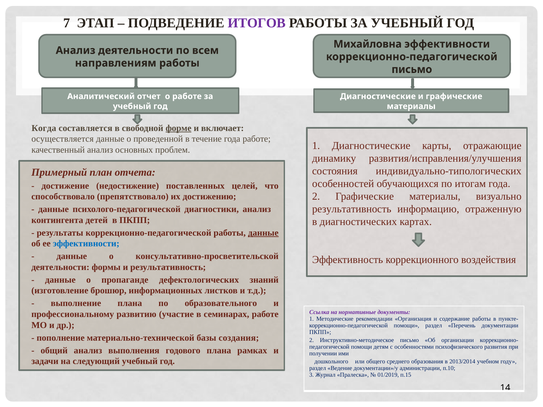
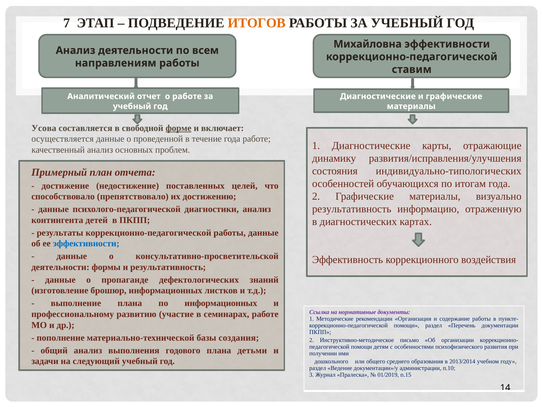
ИТОГОВ colour: purple -> orange (257, 23)
письмо: письмо -> ставим (412, 69)
Когда: Когда -> Усова (44, 128)
данные underline: present -> none (263, 233)
по образовательного: образовательного -> информационных (221, 304)
рамках: рамках -> детьми (252, 351)
